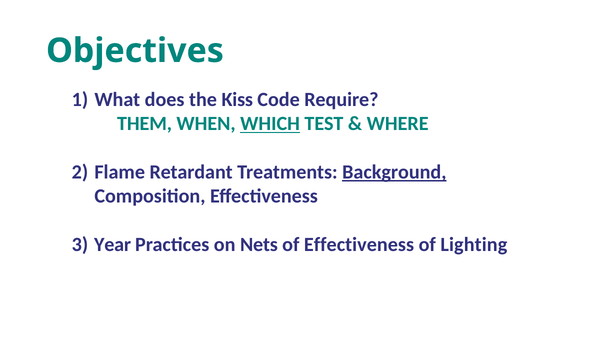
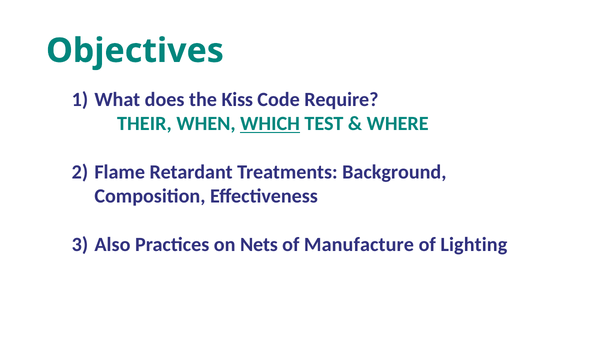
THEM: THEM -> THEIR (144, 124)
Background underline: present -> none (394, 172)
Year: Year -> Also (112, 244)
of Effectiveness: Effectiveness -> Manufacture (359, 244)
